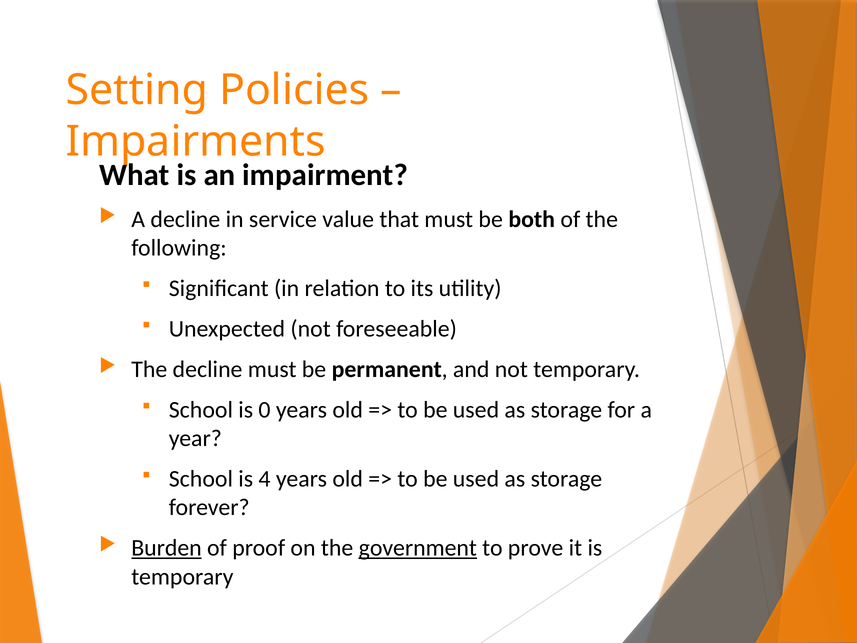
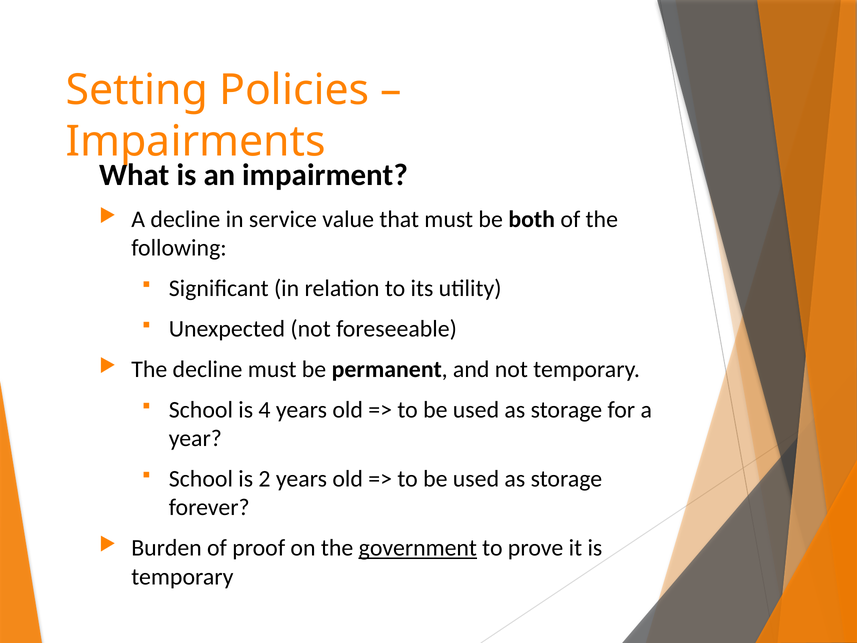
0: 0 -> 4 (265, 410)
4: 4 -> 2 (265, 479)
Burden underline: present -> none (167, 548)
